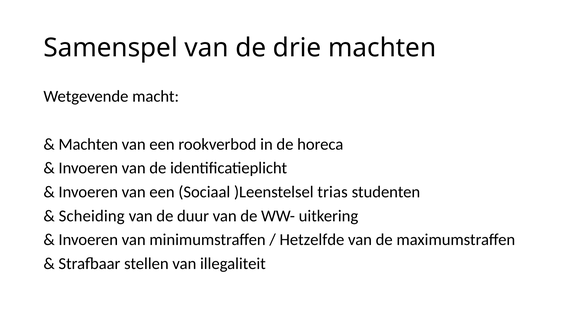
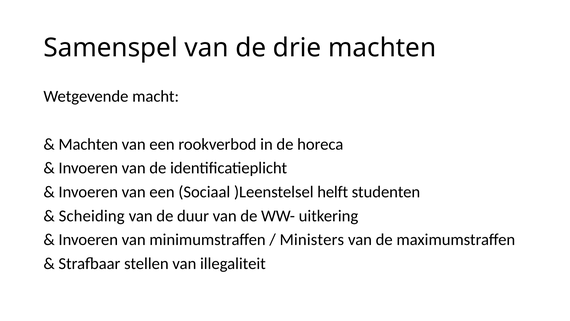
trias: trias -> helft (333, 192)
Hetzelfde: Hetzelfde -> Ministers (312, 240)
